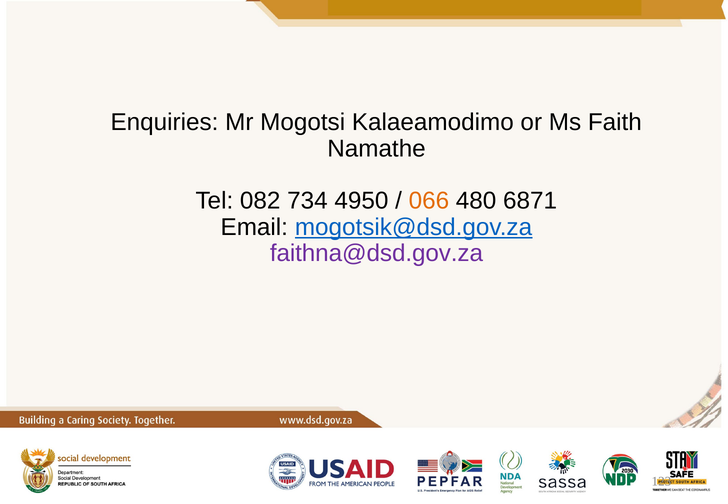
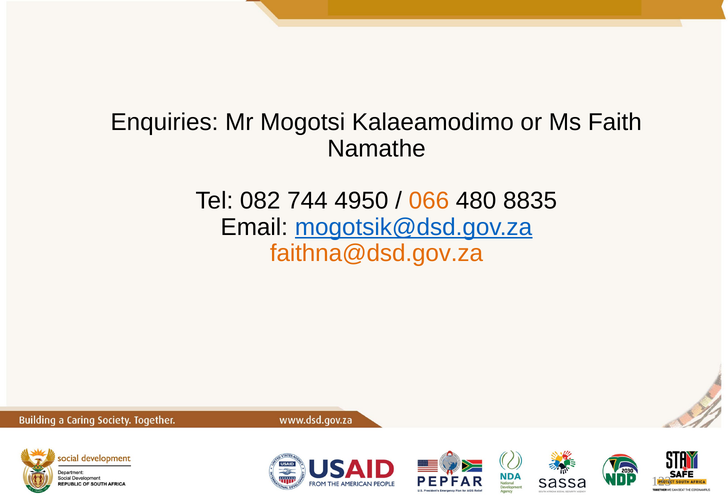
734: 734 -> 744 (307, 201)
6871: 6871 -> 8835 (530, 201)
faithna@dsd.gov.za colour: purple -> orange (376, 253)
